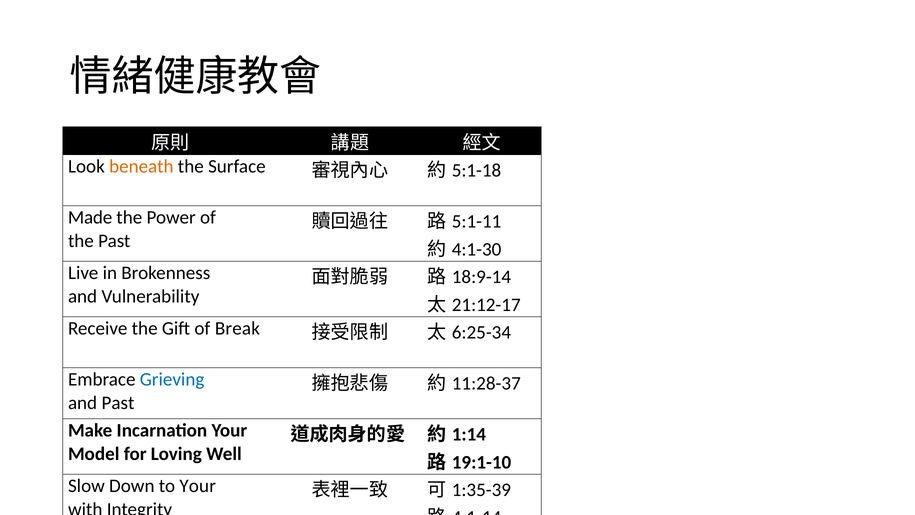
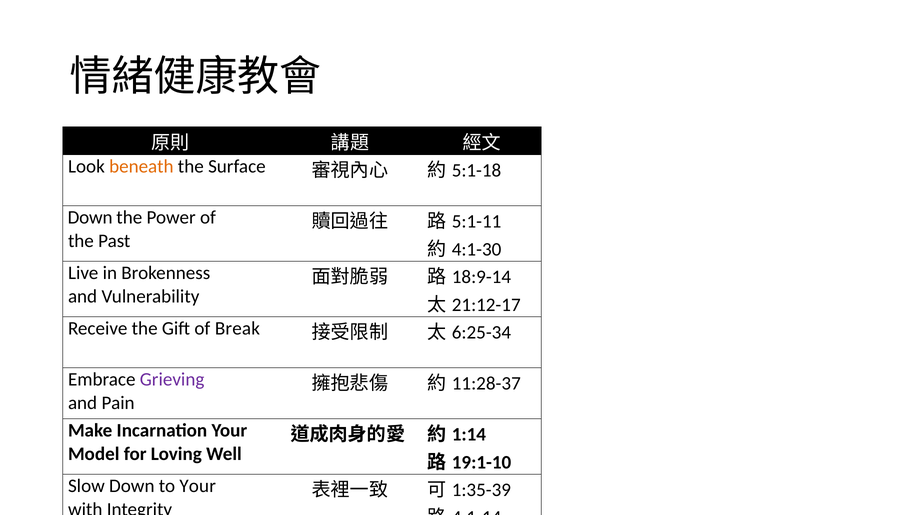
Made: Made -> Down (90, 217)
Grieving colour: blue -> purple (172, 379)
and Past: Past -> Pain (118, 403)
